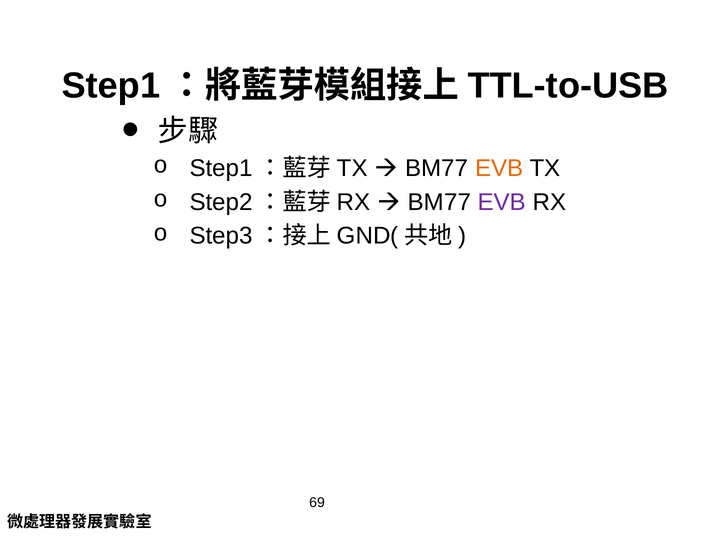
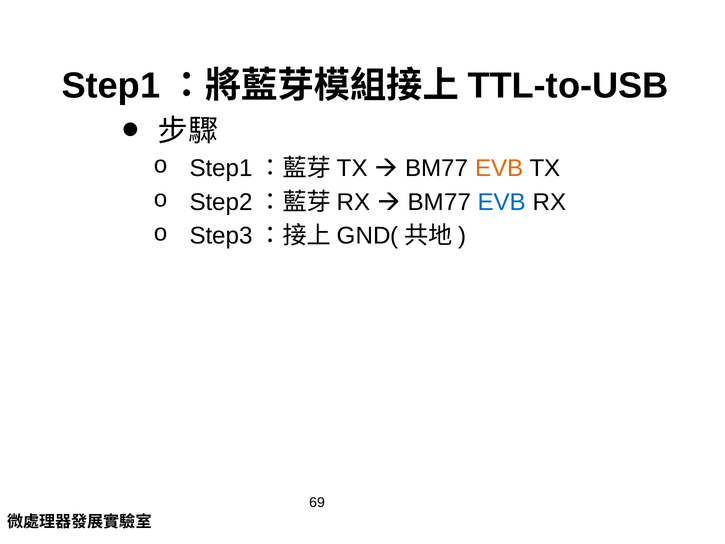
EVB colour: purple -> blue (502, 202)
